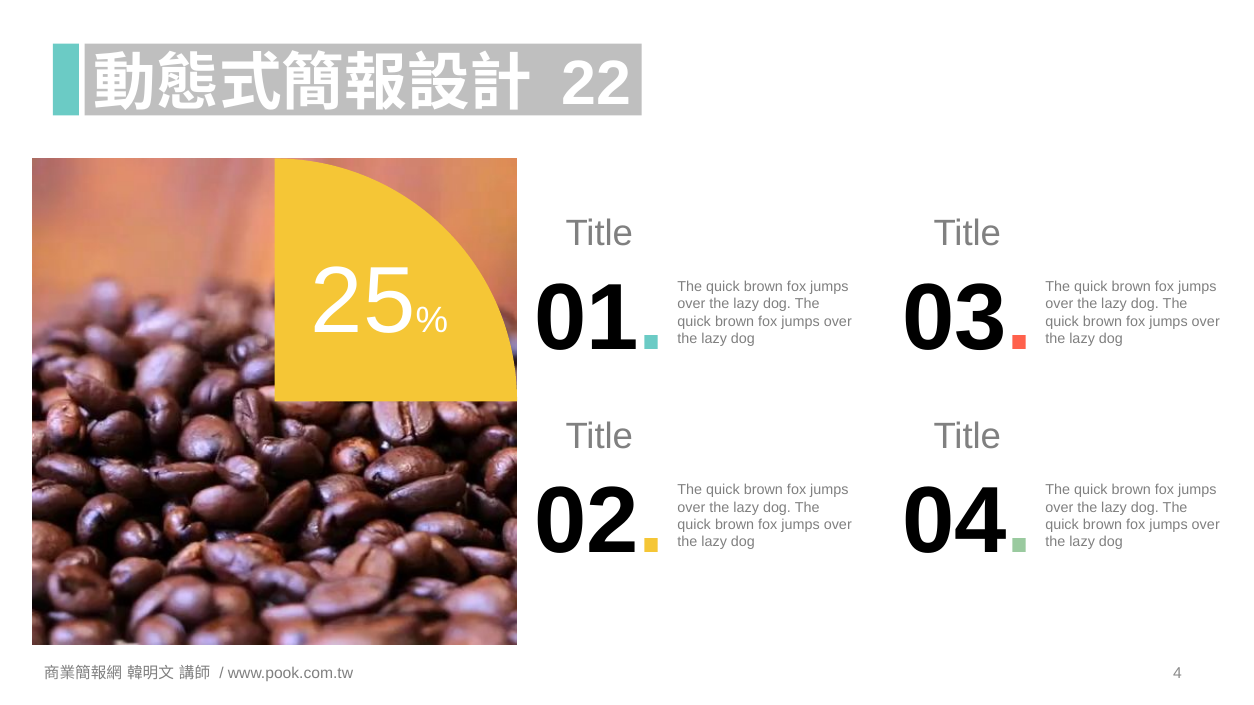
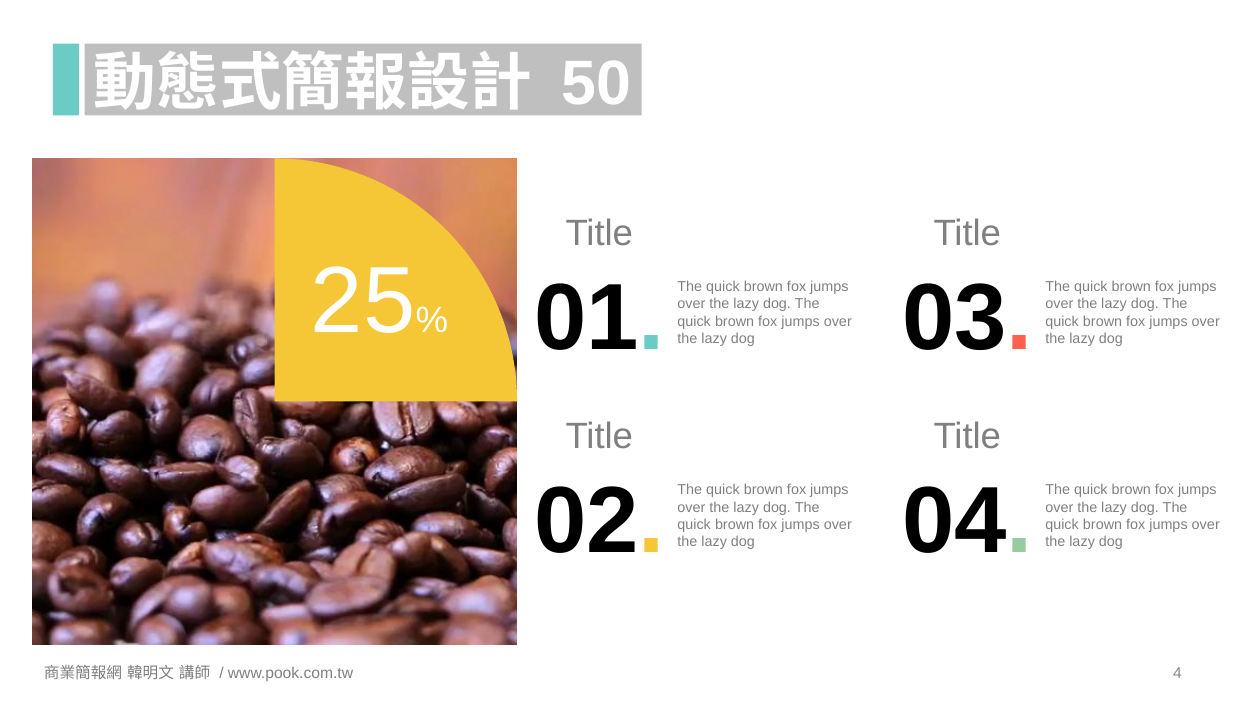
22: 22 -> 50 (597, 84)
